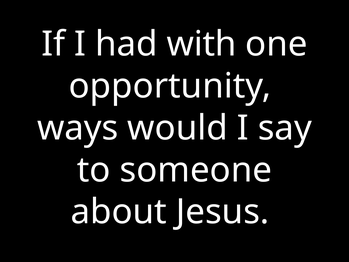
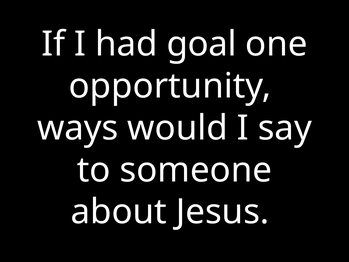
with: with -> goal (202, 44)
